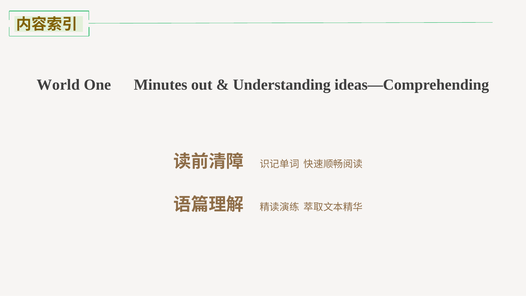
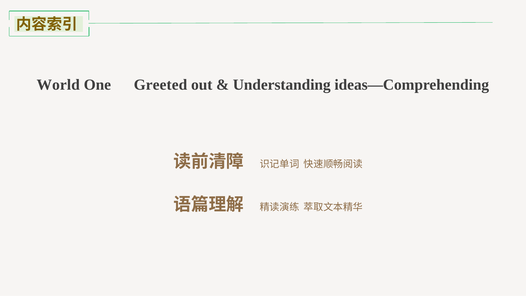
Minutes: Minutes -> Greeted (160, 85)
